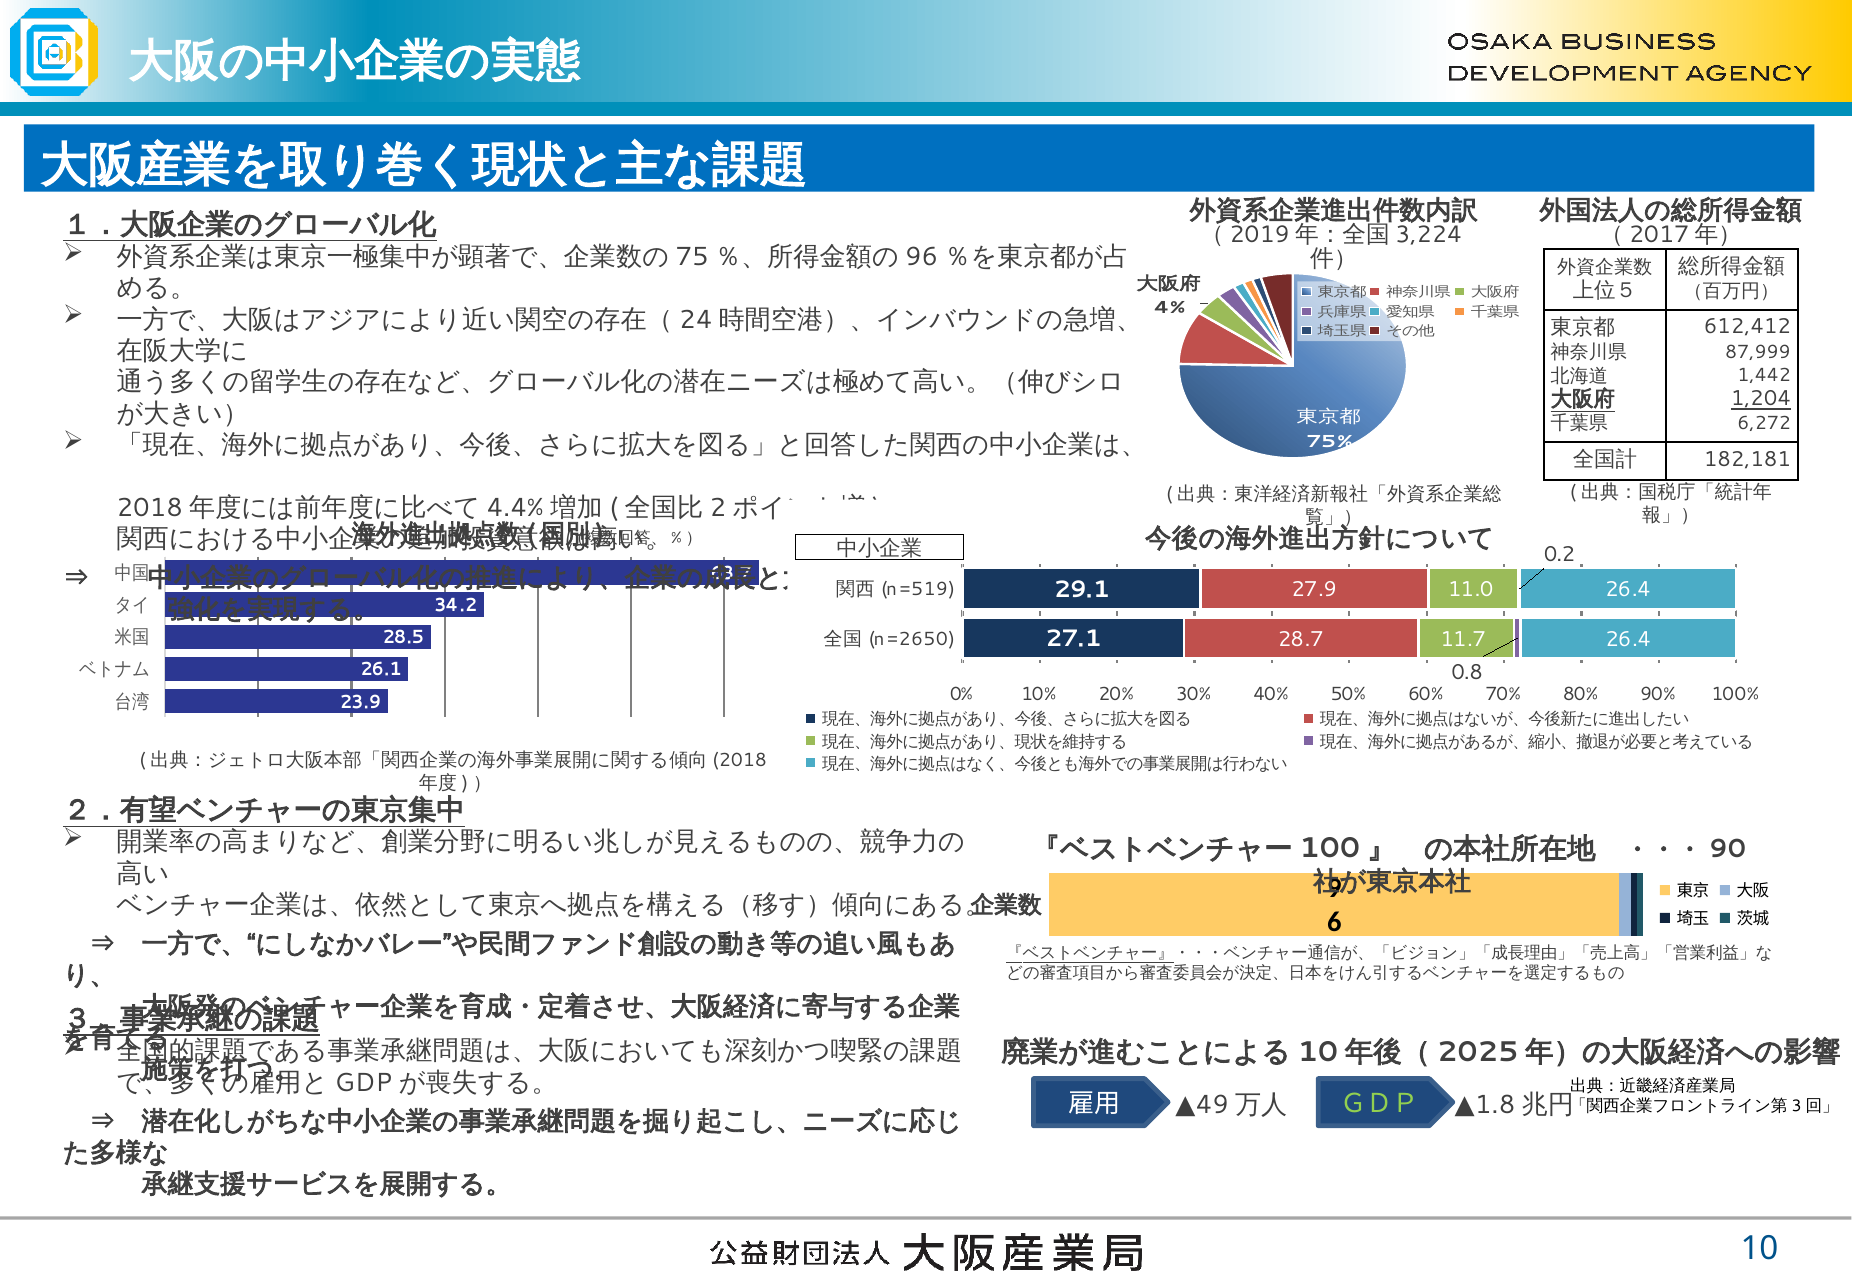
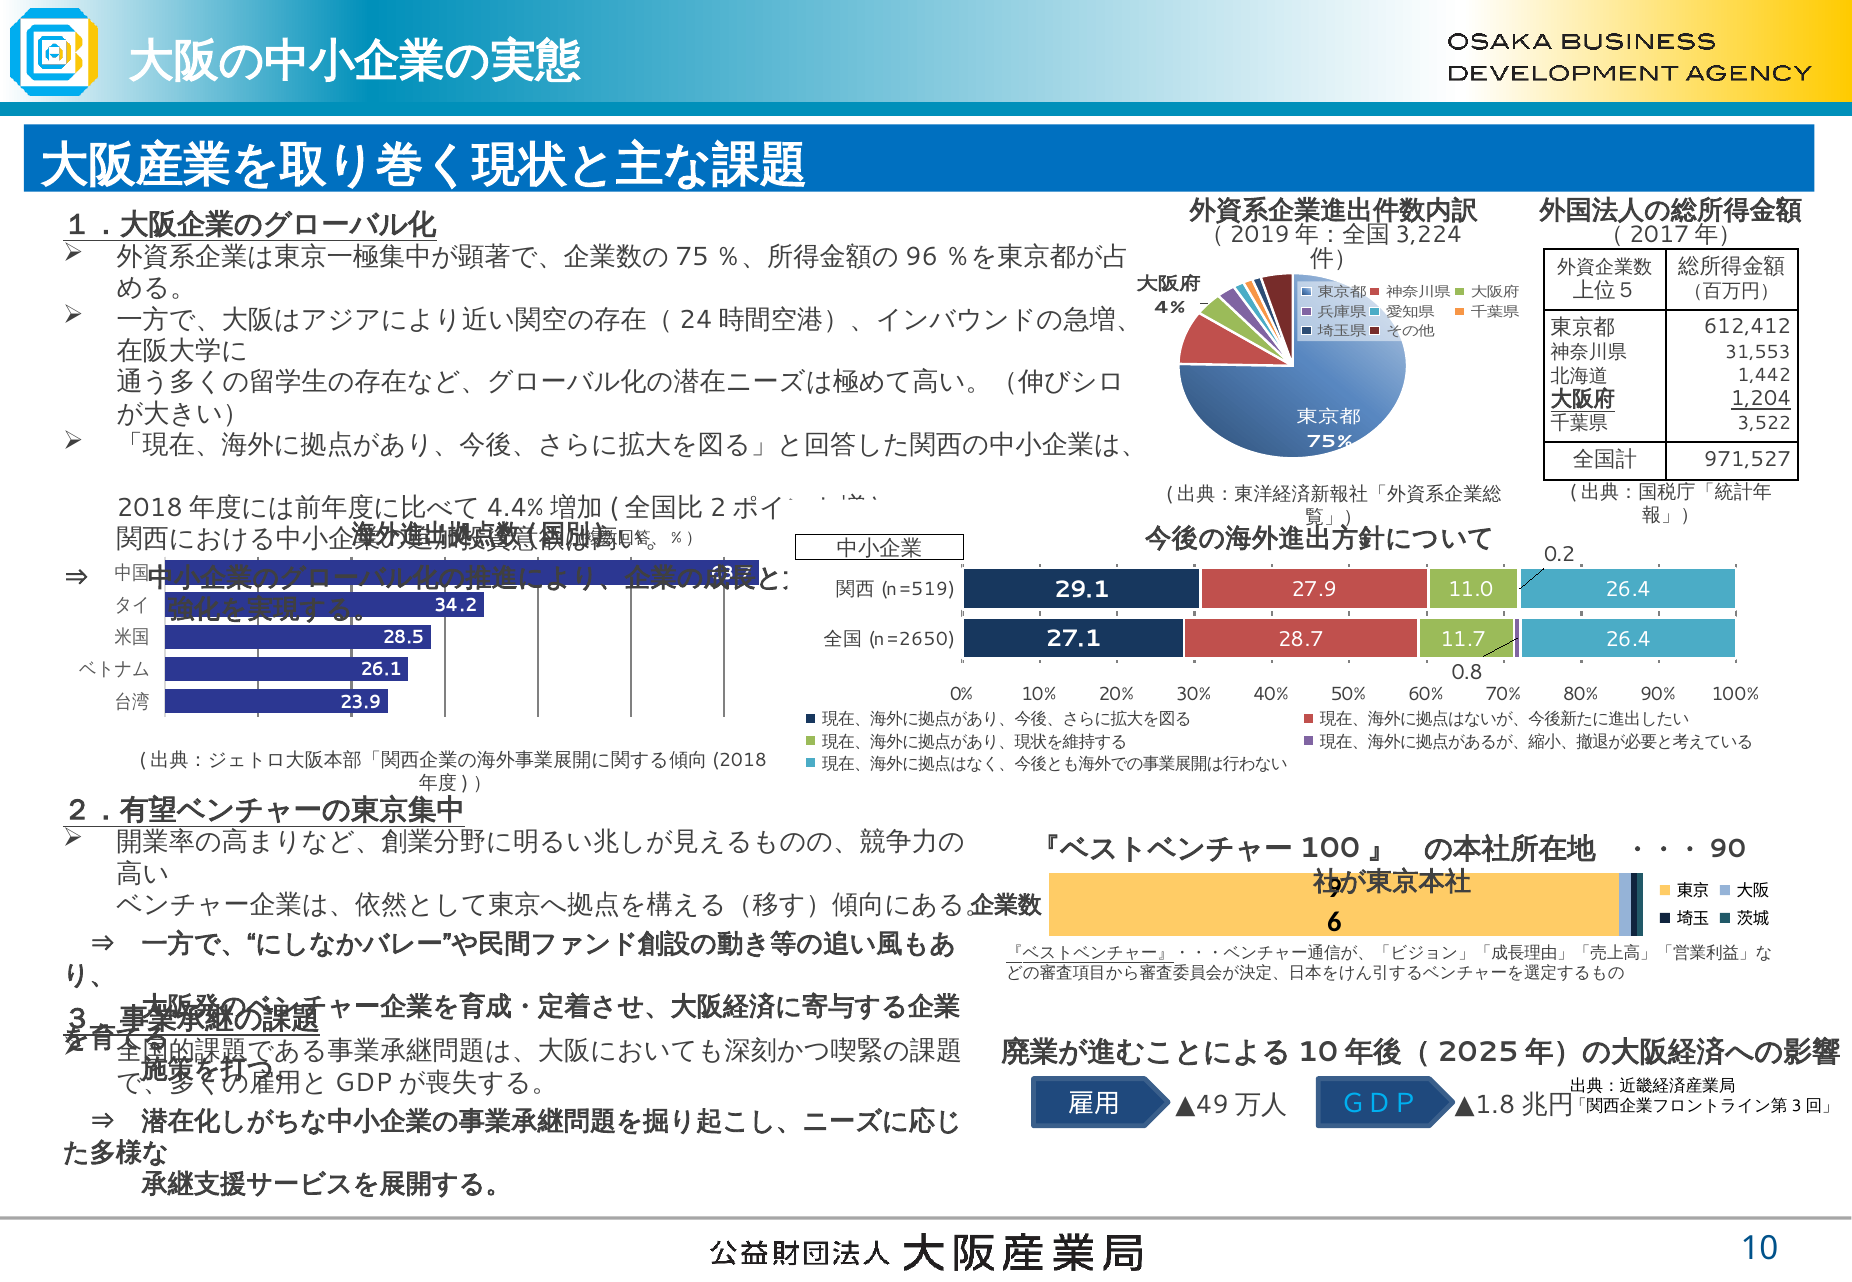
87,999: 87,999 -> 31,553 (1758, 352)
6,272: 6,272 -> 3,522 (1764, 423)
182,181: 182,181 -> 971,527 (1747, 459)
ＧＤＰ colour: light green -> light blue (1380, 1104)
